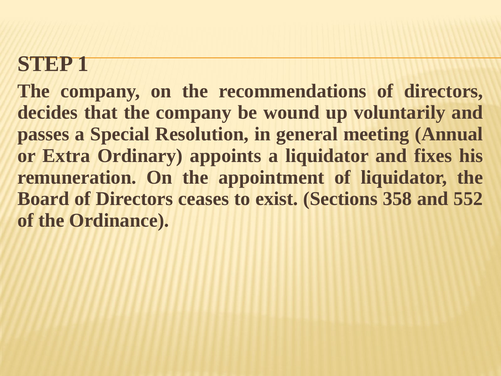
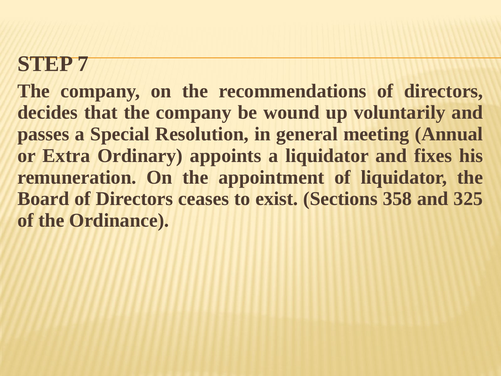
1: 1 -> 7 (83, 64)
552: 552 -> 325 (468, 199)
